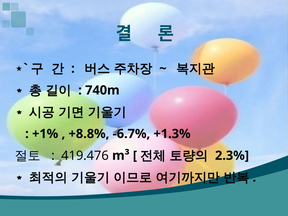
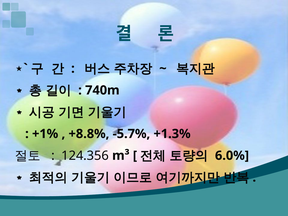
-6.7%: -6.7% -> -5.7% (131, 134)
419.476: 419.476 -> 124.356 (85, 156)
2.3%: 2.3% -> 6.0% (232, 156)
